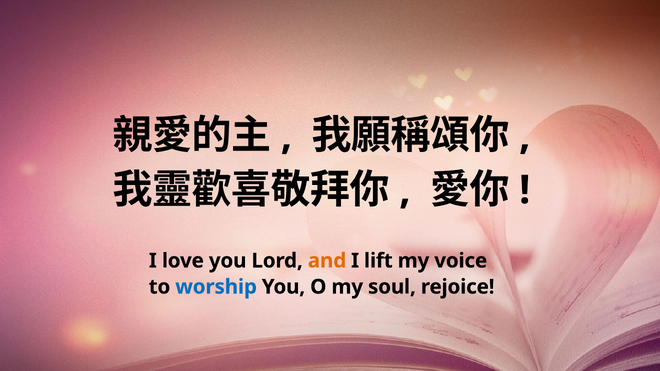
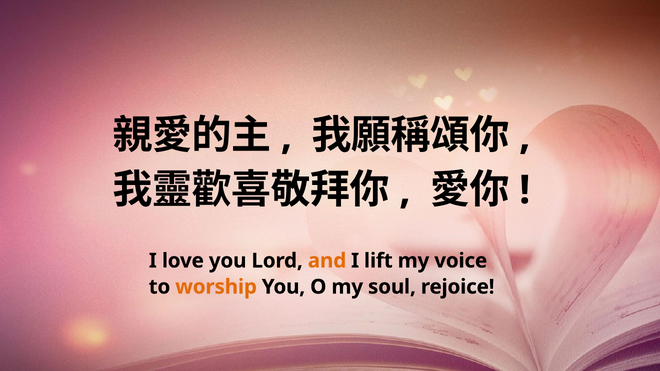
worship colour: blue -> orange (216, 287)
